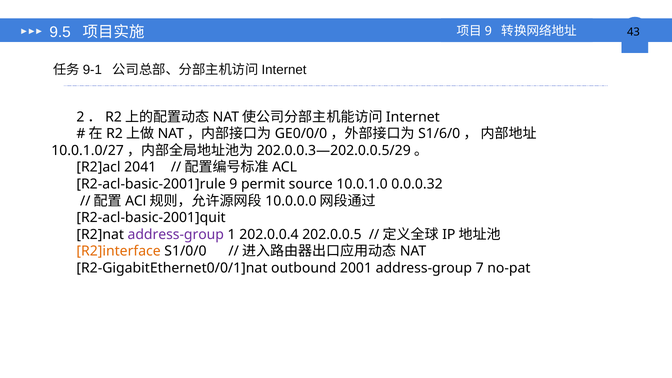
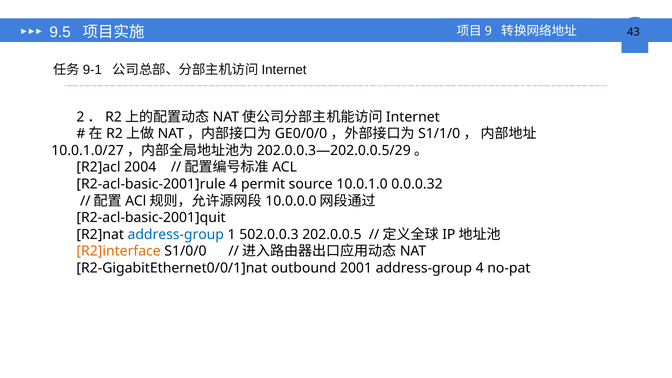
S1/6/0: S1/6/0 -> S1/1/0 (439, 134)
2041: 2041 -> 2004 (140, 167)
R2-acl-basic-2001]rule 9: 9 -> 4 (233, 184)
address-group colour: purple -> blue (176, 234)
202.0.0.4: 202.0.0.4 -> 502.0.0.3 (269, 234)
address-group 7: 7 -> 4 (480, 268)
